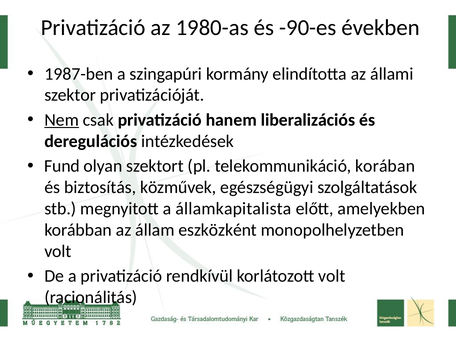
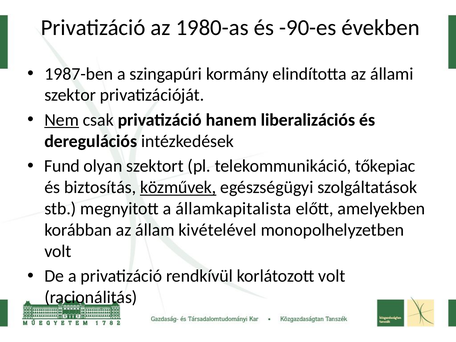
korában: korában -> tőkepiac (385, 166)
közművek underline: none -> present (178, 187)
eszközként: eszközként -> kivételével (218, 230)
